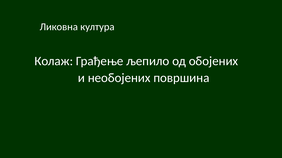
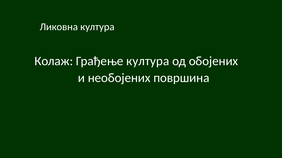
Грађење љепило: љепило -> култура (148, 61)
